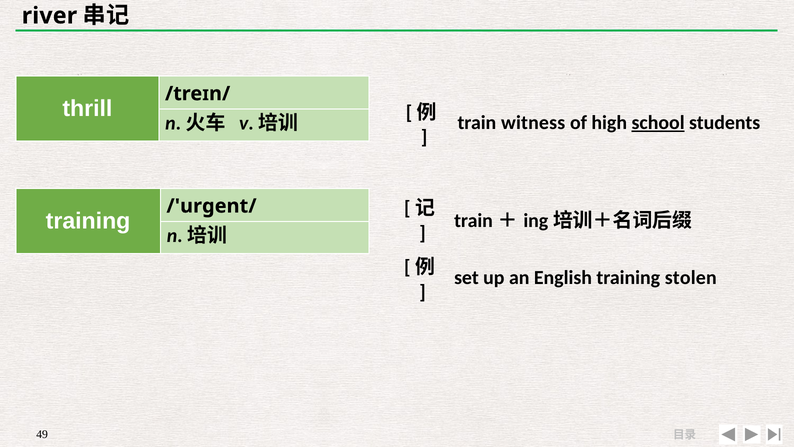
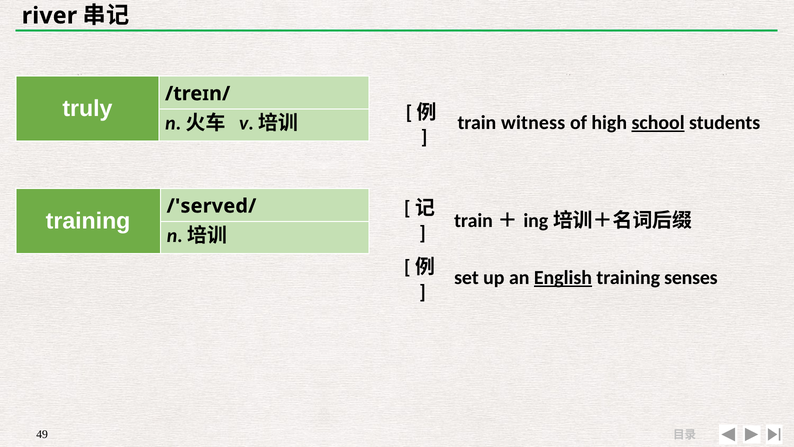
thrill: thrill -> truly (87, 109)
/'urgent/: /'urgent/ -> /'served/ (211, 206)
English underline: none -> present (563, 277)
stolen: stolen -> senses (691, 277)
